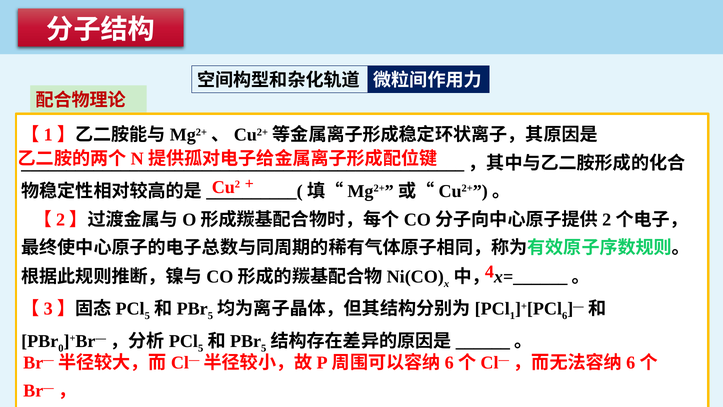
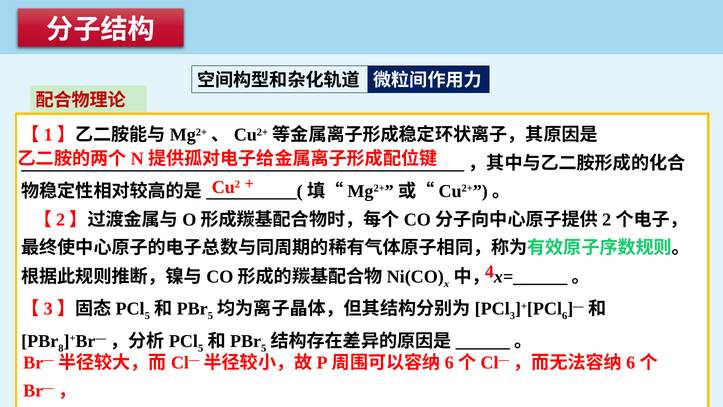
1: 1 -> 3 (512, 316)
0: 0 -> 8 (61, 348)
